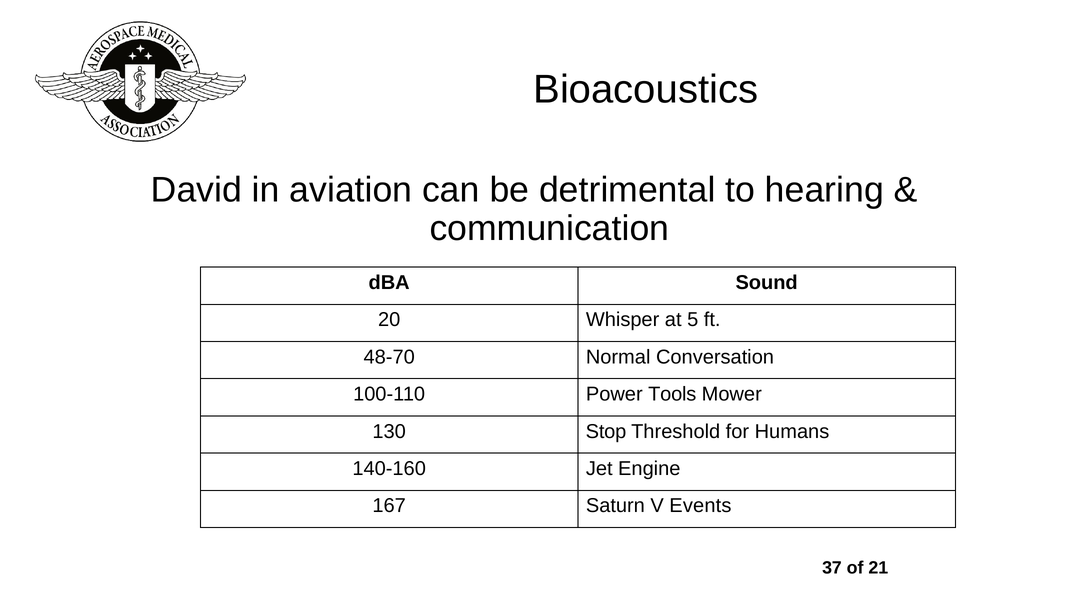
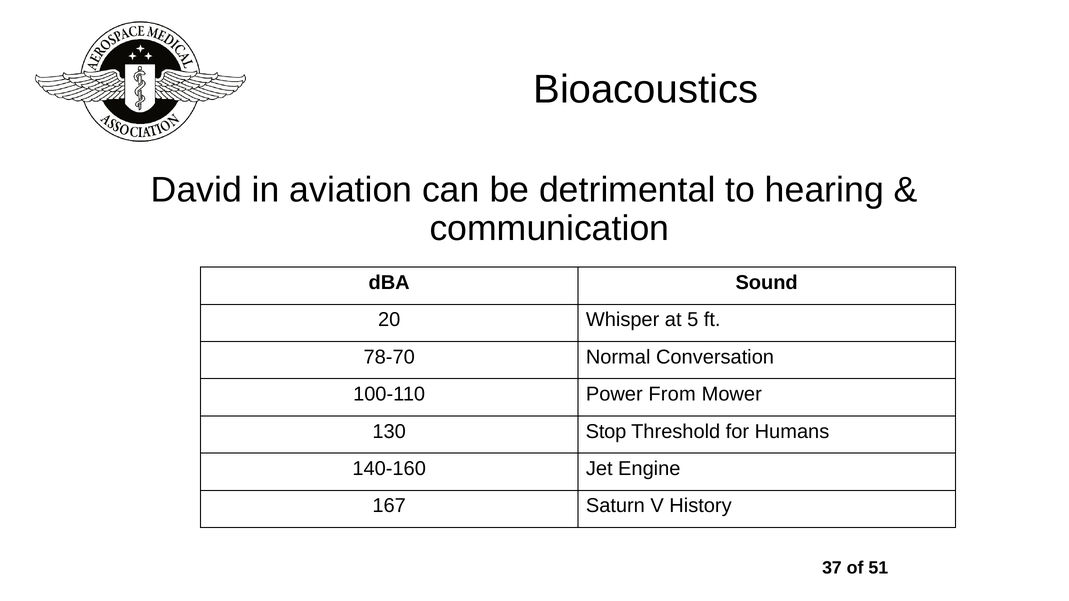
48-70: 48-70 -> 78-70 (389, 357)
Tools: Tools -> From (672, 394)
Events: Events -> History (701, 506)
21: 21 -> 51 (878, 568)
